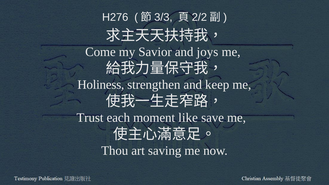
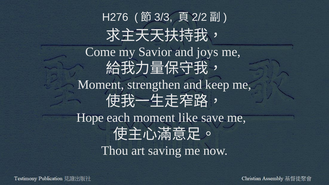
Holiness: Holiness -> Moment (101, 85)
Trust: Trust -> Hope (90, 118)
